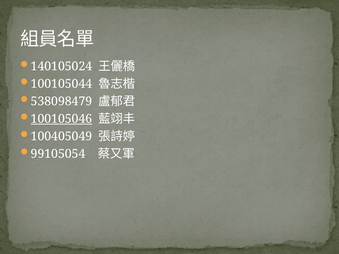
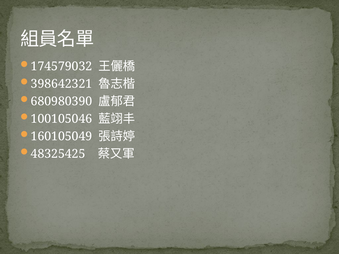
140105024: 140105024 -> 174579032 (61, 66)
100105044: 100105044 -> 398642321 (61, 84)
538098479: 538098479 -> 680980390 (61, 101)
100105046 underline: present -> none (61, 119)
100405049: 100405049 -> 160105049 (61, 136)
99105054: 99105054 -> 48325425 (58, 154)
